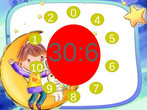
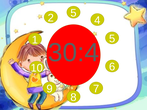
2 0: 0 -> 5 (73, 13)
30:6: 30:6 -> 30:4 (73, 53)
